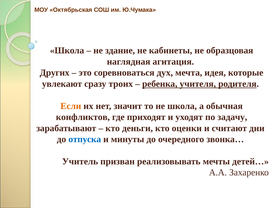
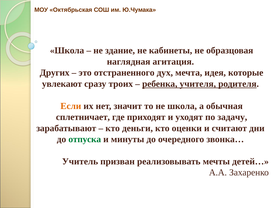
соревноваться: соревноваться -> отстраненного (124, 73)
конфликтов: конфликтов -> сплетничает (83, 117)
отпуска colour: blue -> green (85, 139)
